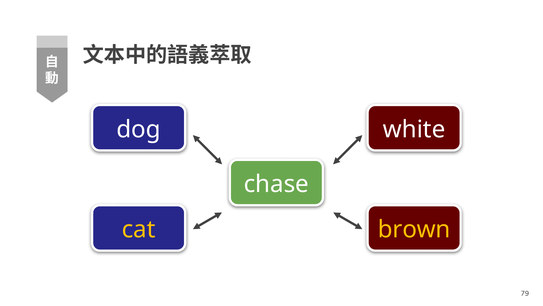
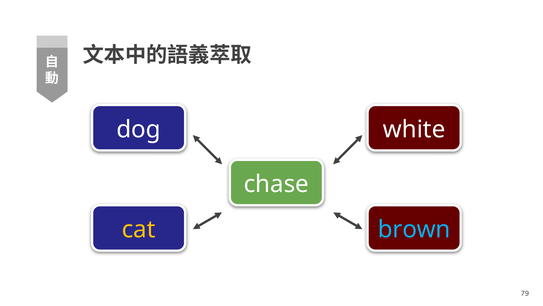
brown colour: yellow -> light blue (414, 229)
